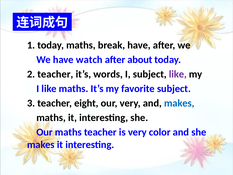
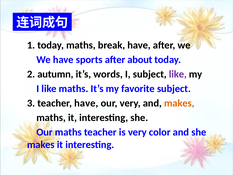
watch: watch -> sports (89, 60)
2 teacher: teacher -> autumn (55, 74)
teacher eight: eight -> have (86, 103)
makes colour: blue -> orange (179, 103)
